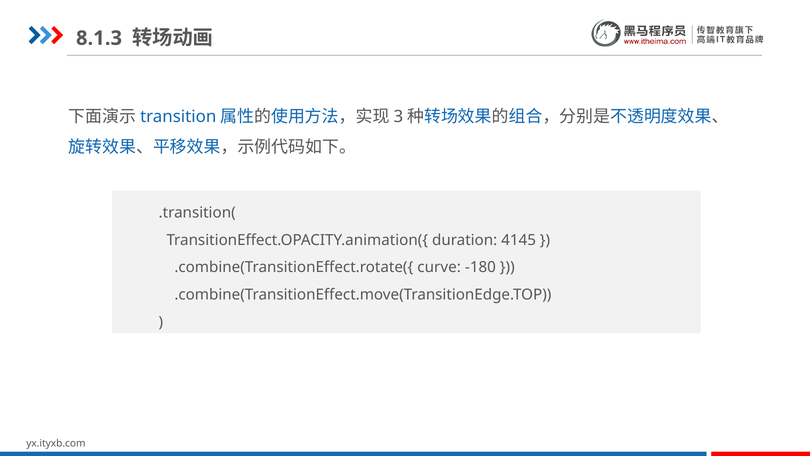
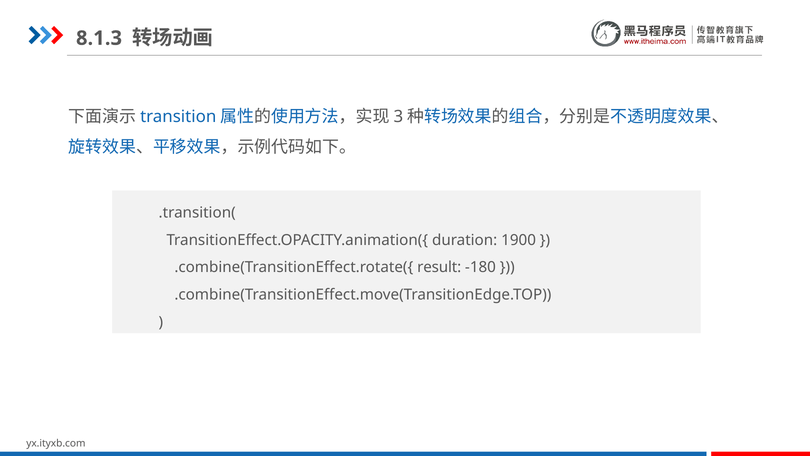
4145: 4145 -> 1900 (519, 240)
curve: curve -> result (439, 267)
